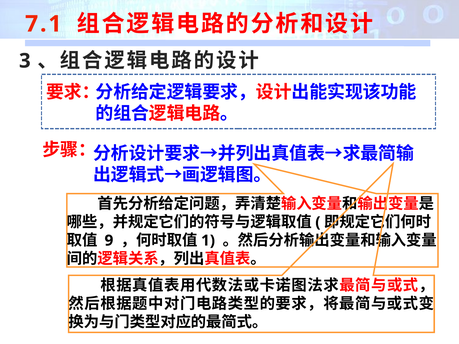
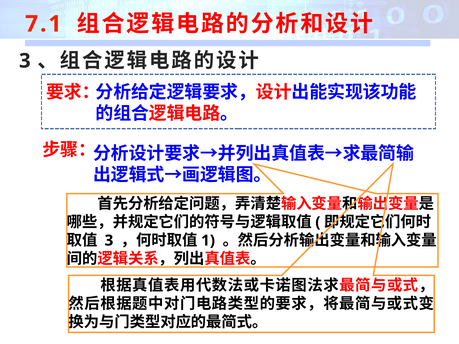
9: 9 -> 3 (109, 241)
